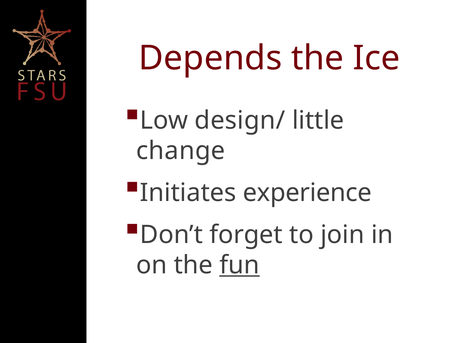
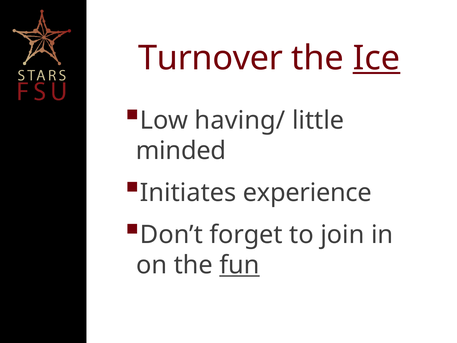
Depends: Depends -> Turnover (211, 58)
Ice underline: none -> present (377, 58)
design/: design/ -> having/ (240, 120)
change: change -> minded (181, 151)
